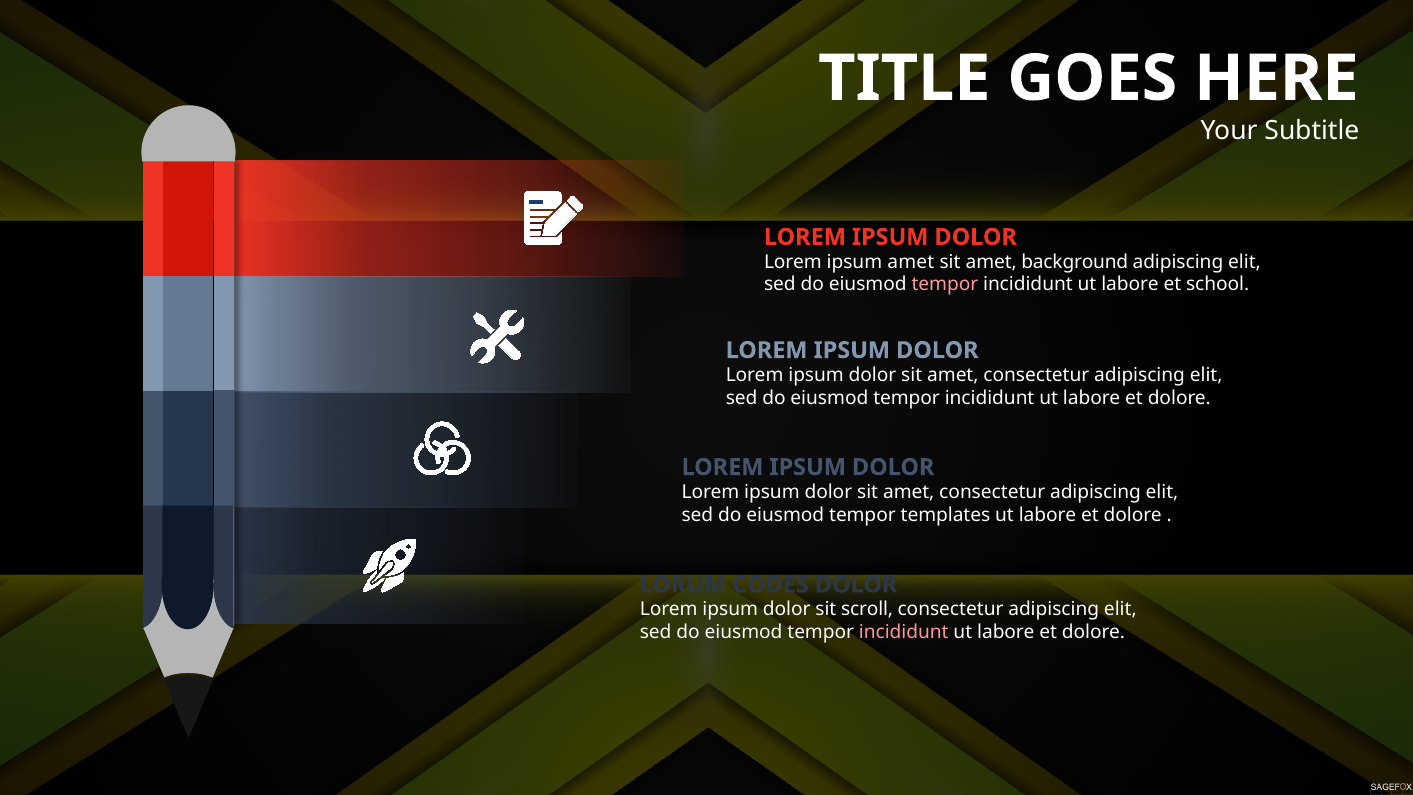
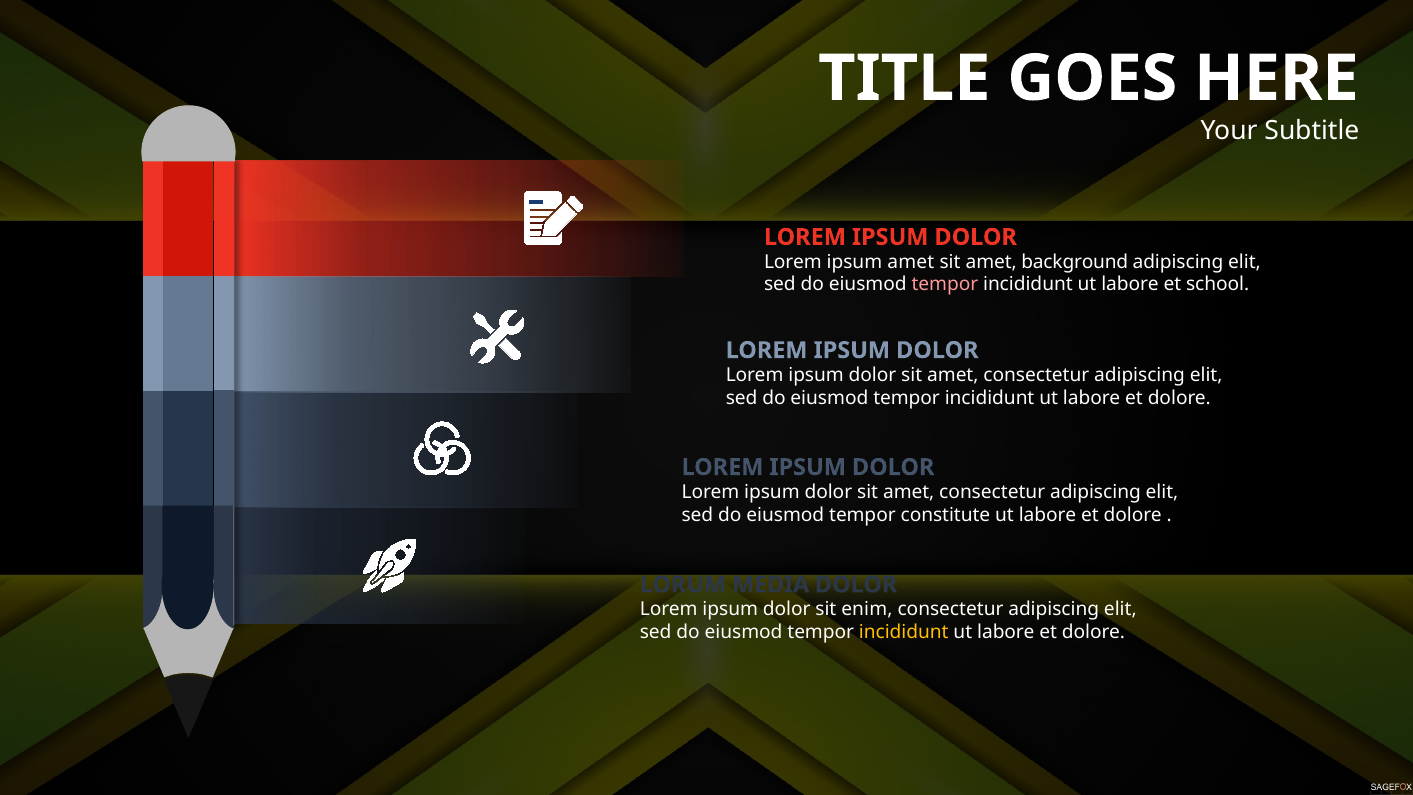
templates: templates -> constitute (945, 515)
CODES: CODES -> MEDIA (771, 585)
scroll: scroll -> enim (867, 609)
incididunt colour: pink -> yellow (904, 632)
